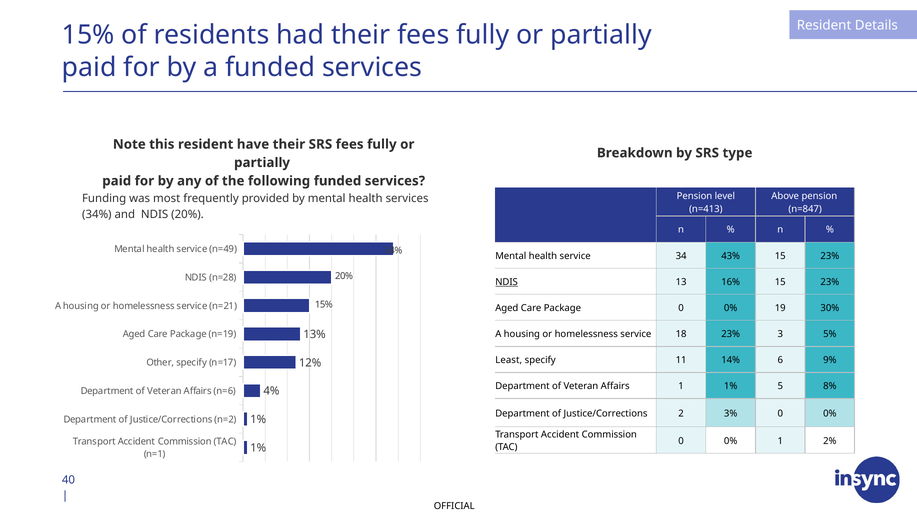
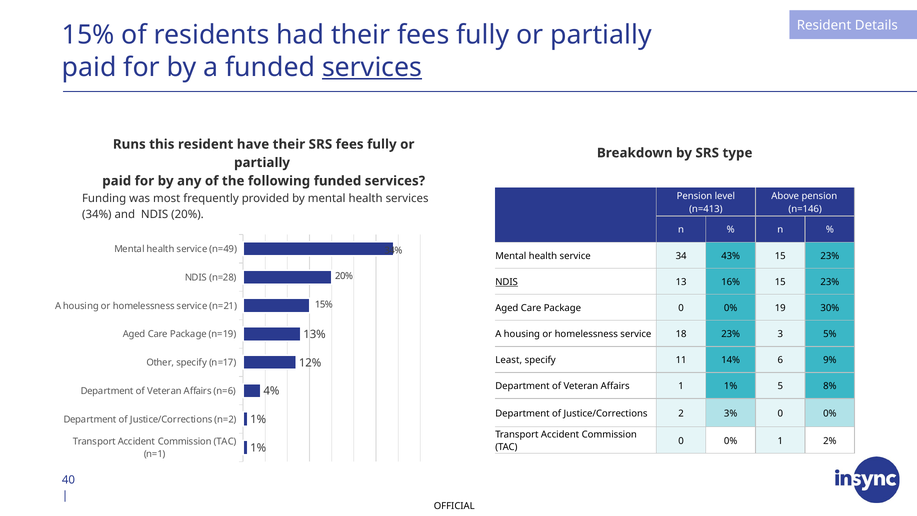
services underline: none -> present (372, 67)
Note: Note -> Runs (129, 144)
n=847: n=847 -> n=146 (805, 209)
